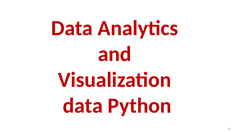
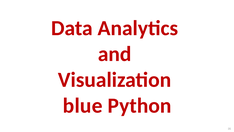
data: data -> blue (83, 105)
